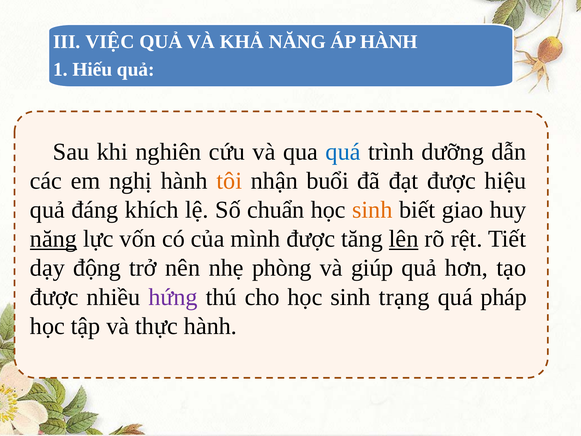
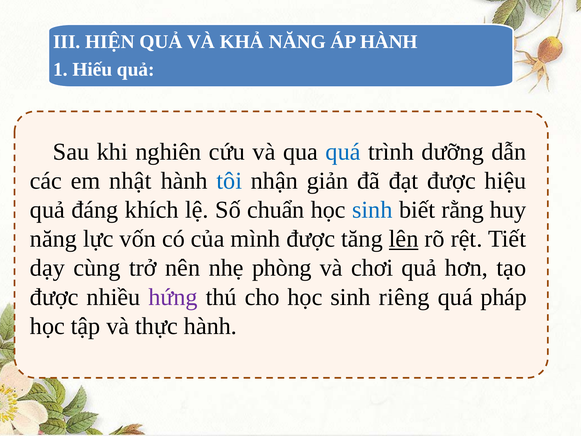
VIỆC: VIỆC -> HIỆN (110, 42)
nghị: nghị -> nhật (130, 181)
tôi colour: orange -> blue (229, 181)
buổi: buổi -> giản (328, 181)
sinh colour: orange -> blue (372, 210)
giao: giao -> rằng (463, 210)
năng underline: present -> none (53, 239)
động: động -> cùng (97, 268)
giúp: giúp -> chơi (372, 268)
trạng: trạng -> riêng (404, 297)
